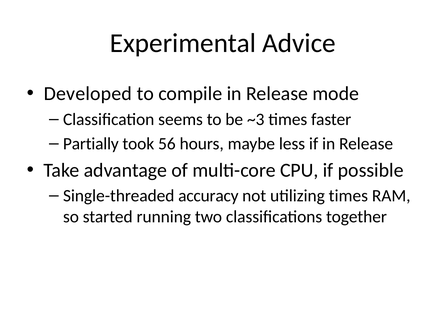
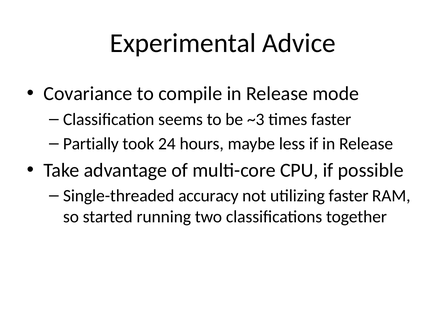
Developed: Developed -> Covariance (88, 94)
56: 56 -> 24 (167, 143)
utilizing times: times -> faster (349, 196)
